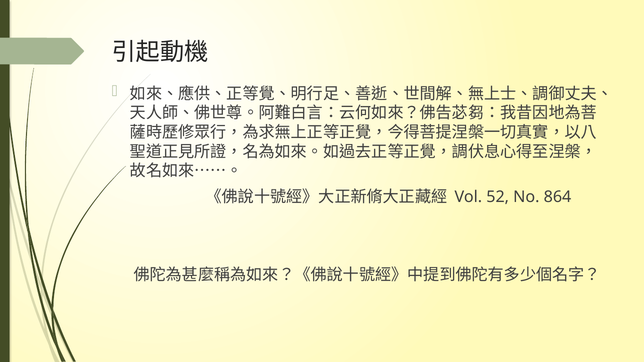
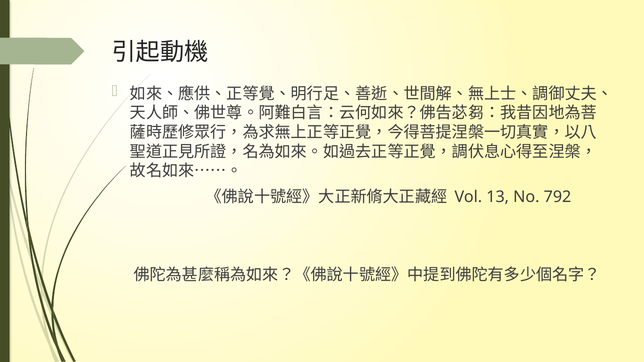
52: 52 -> 13 (498, 197)
864: 864 -> 792 (557, 197)
